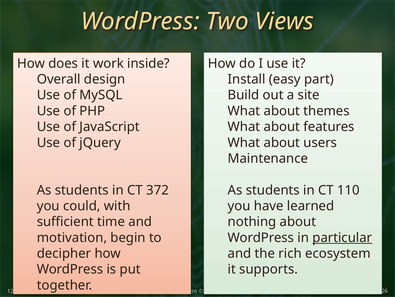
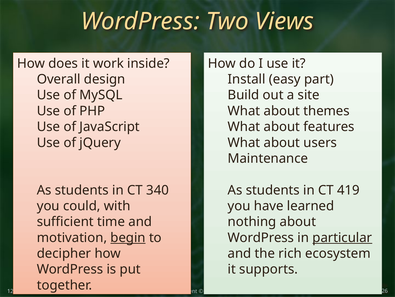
372: 372 -> 340 (158, 190)
110: 110 -> 419 (348, 190)
begin underline: none -> present (128, 237)
